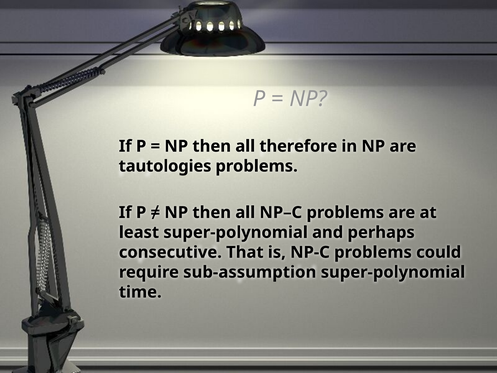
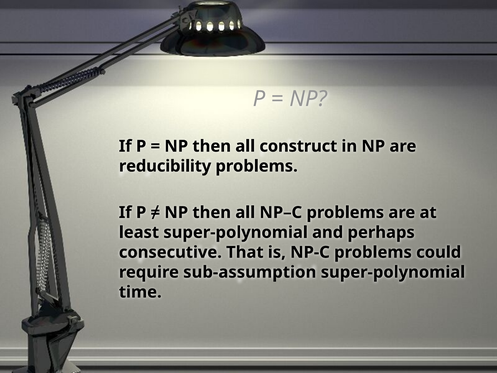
therefore: therefore -> construct (298, 146)
tautologies: tautologies -> reducibility (165, 166)
